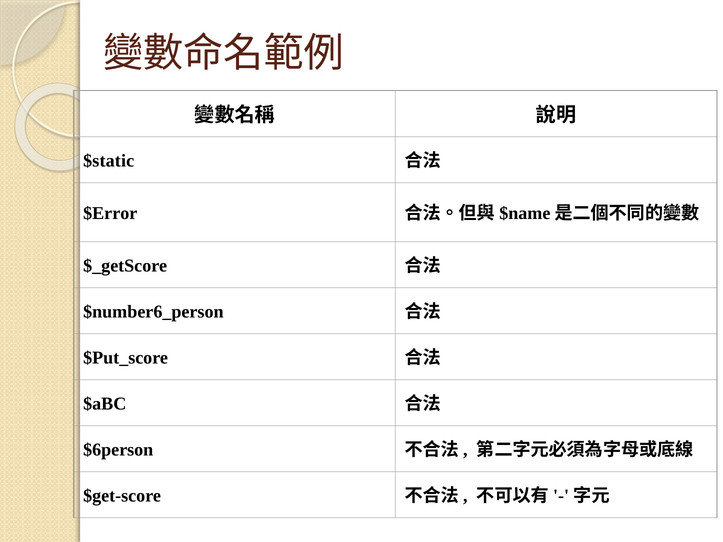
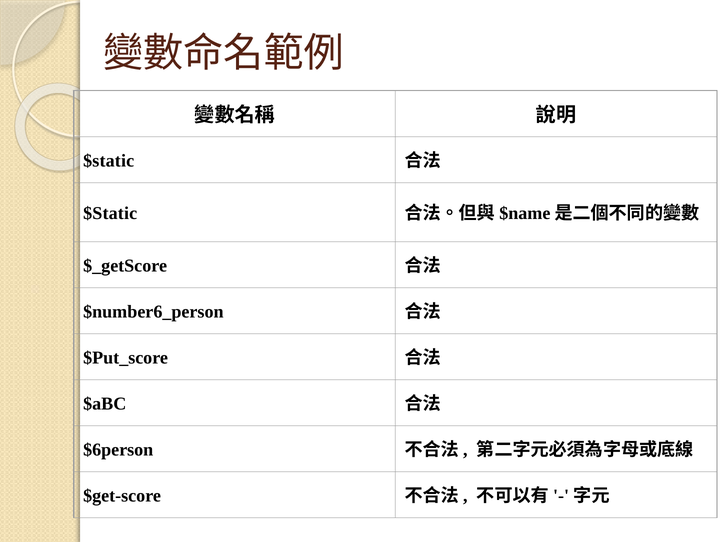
$Error: $Error -> $Static (110, 214)
